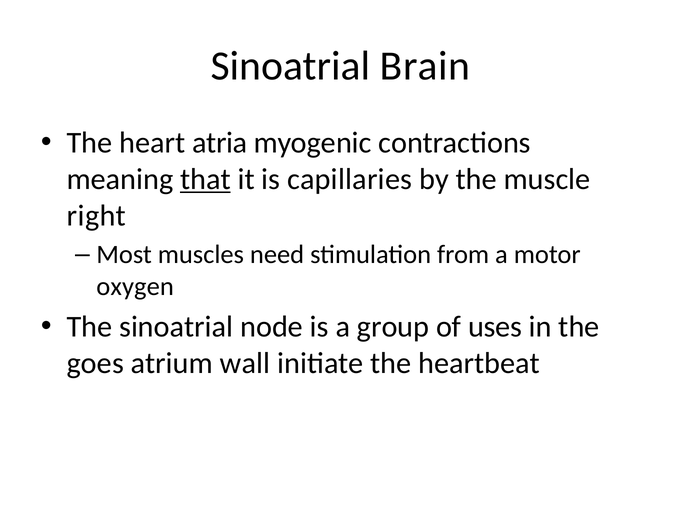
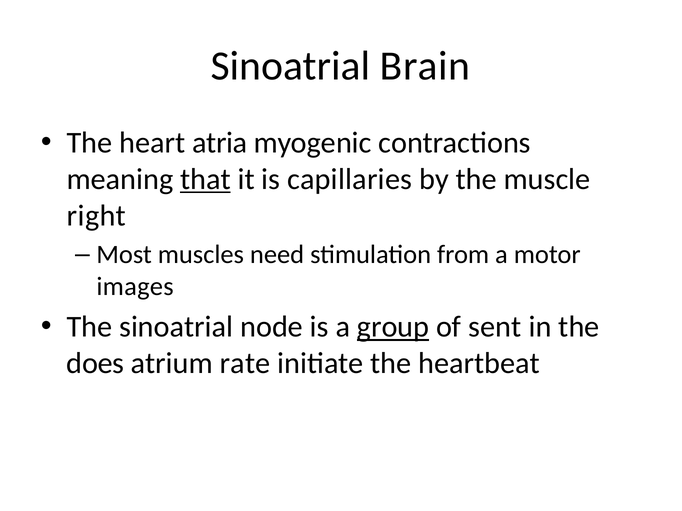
oxygen: oxygen -> images (135, 287)
group underline: none -> present (393, 327)
uses: uses -> sent (495, 327)
goes: goes -> does (95, 364)
wall: wall -> rate (245, 364)
